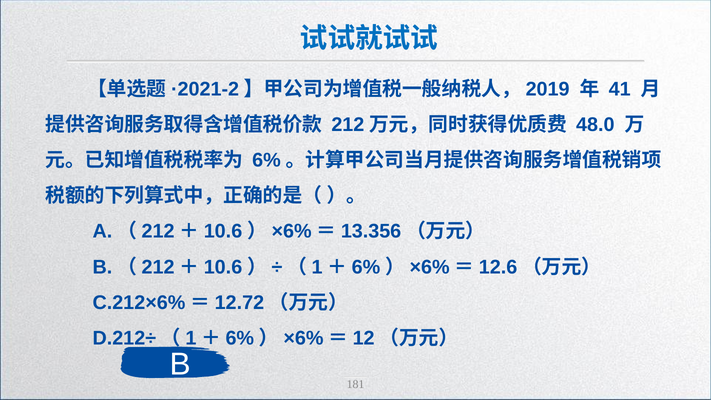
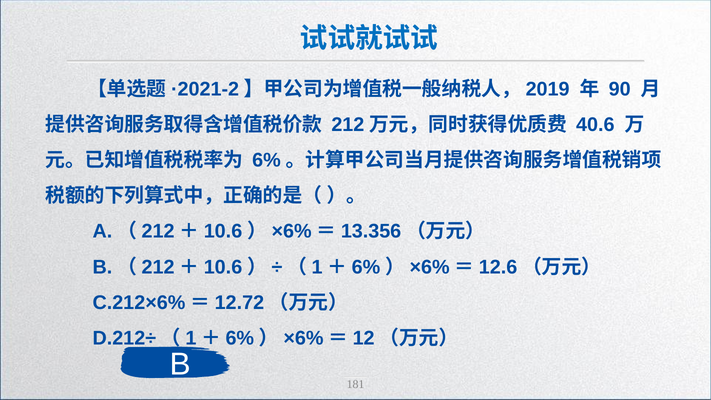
41: 41 -> 90 (620, 89)
48.0: 48.0 -> 40.6 (595, 125)
